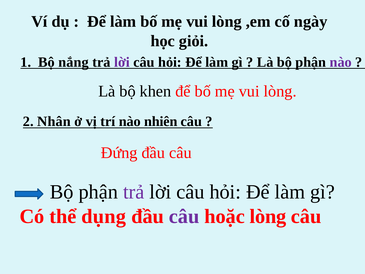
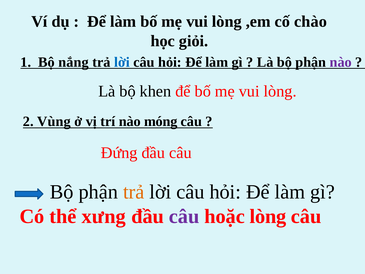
ngày: ngày -> chào (311, 21)
lời colour: purple -> blue (122, 62)
Nhân: Nhân -> Vùng (54, 121)
nhiên: nhiên -> móng (161, 121)
trả colour: purple -> orange (134, 192)
dụng: dụng -> xưng (104, 216)
